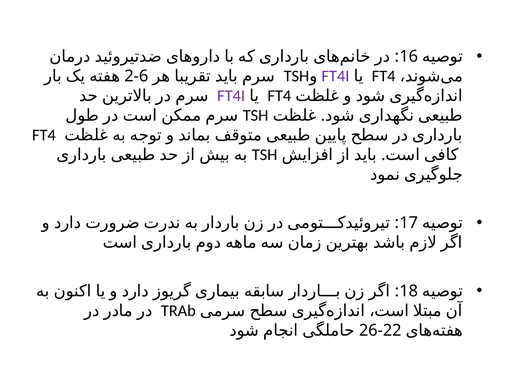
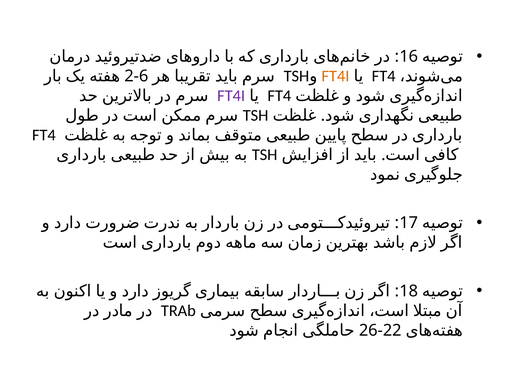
FT4I colour: purple -> orange (335, 76)
